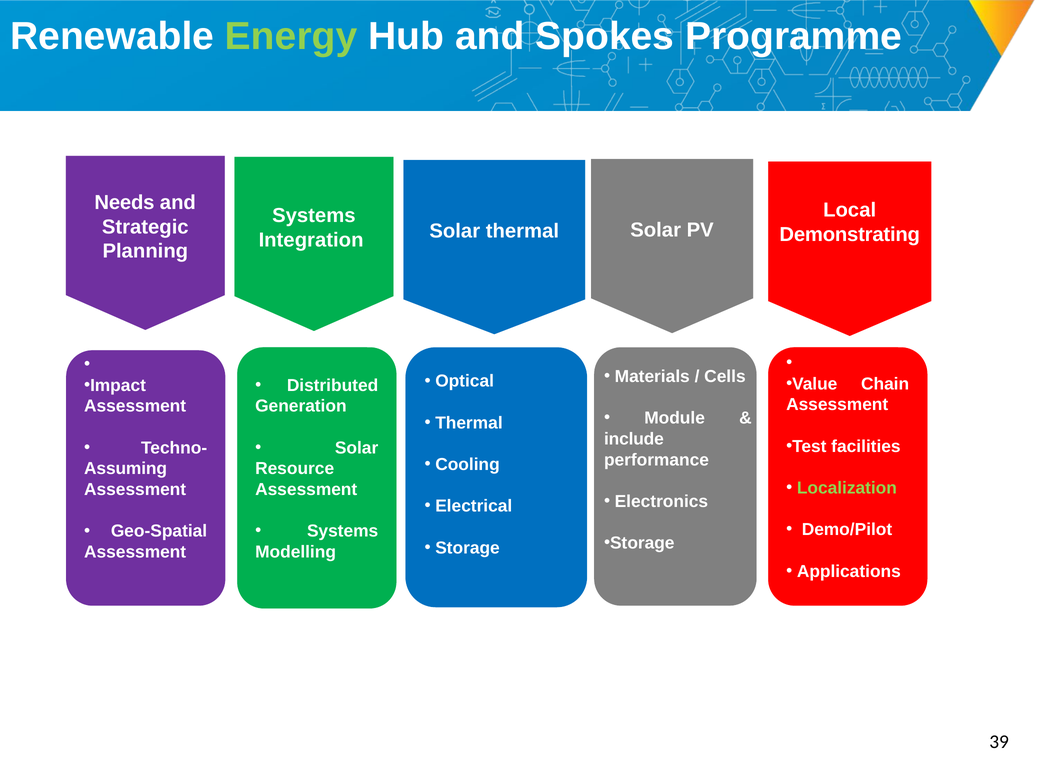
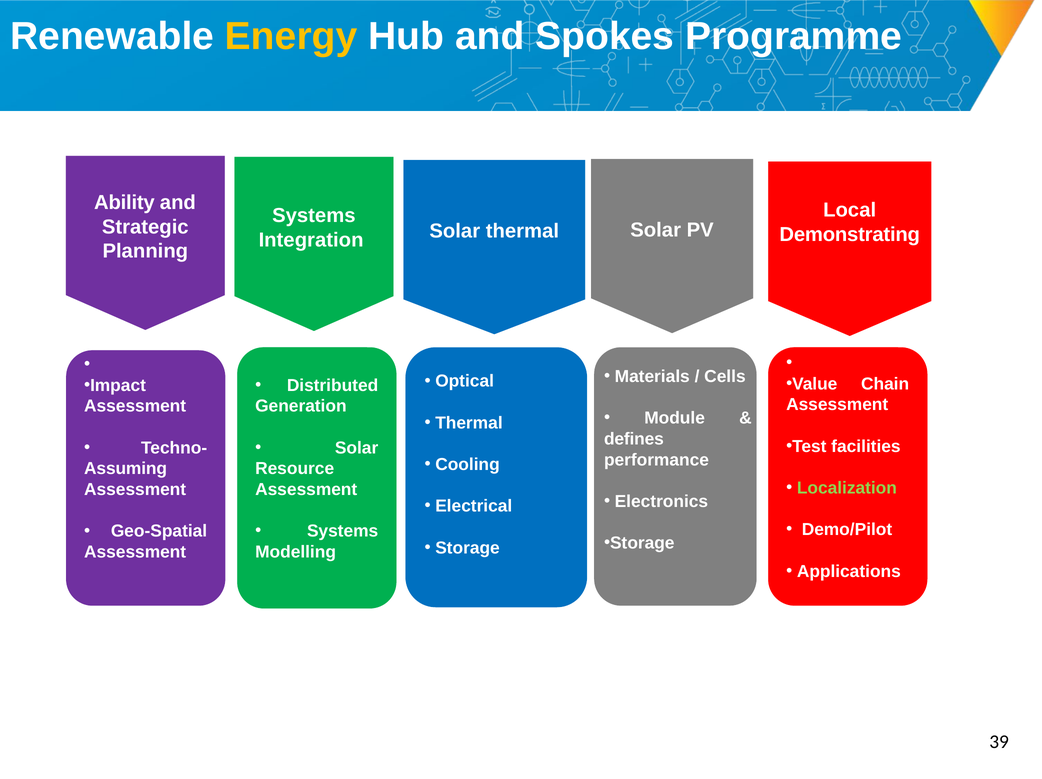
Energy colour: light green -> yellow (291, 36)
Needs: Needs -> Ability (124, 203)
include: include -> defines (634, 439)
